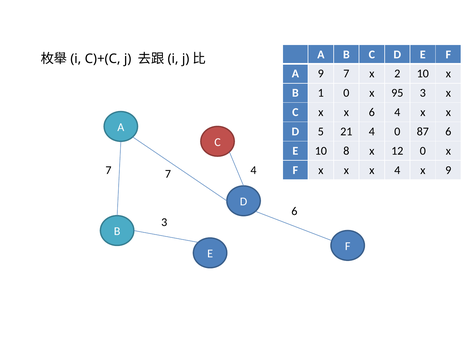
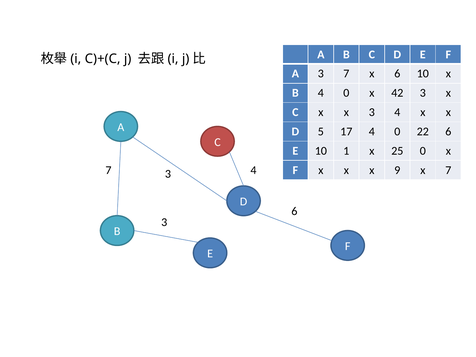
A 9: 9 -> 3 (321, 74)
x 2: 2 -> 6 (397, 74)
B 1: 1 -> 4 (321, 93)
95: 95 -> 42 (397, 93)
x 6: 6 -> 3 (372, 112)
21: 21 -> 17 (346, 132)
87: 87 -> 22 (423, 132)
8: 8 -> 1 (346, 151)
12: 12 -> 25 (397, 151)
7 7: 7 -> 3 (168, 174)
x 4: 4 -> 9 (397, 170)
x 9: 9 -> 7 (448, 170)
